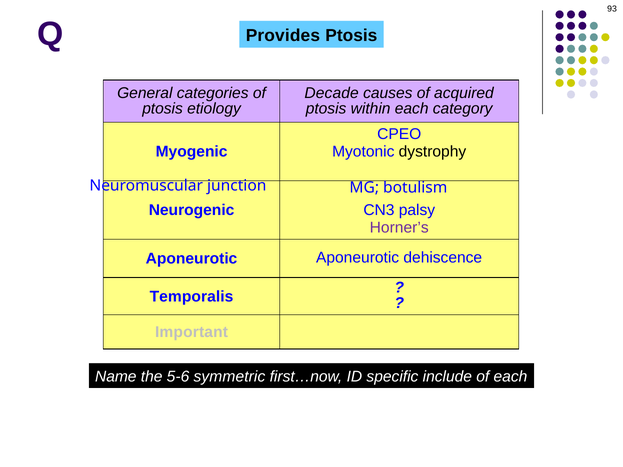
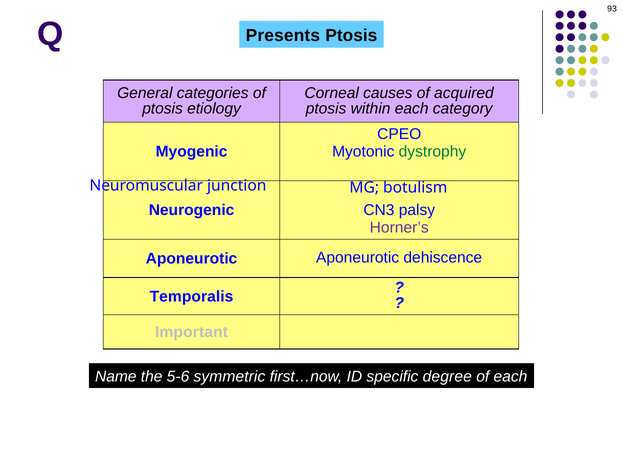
Provides: Provides -> Presents (283, 35)
Decade: Decade -> Corneal (332, 93)
dystrophy colour: black -> green (432, 152)
include: include -> degree (447, 377)
